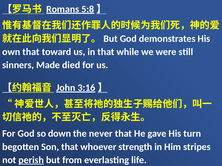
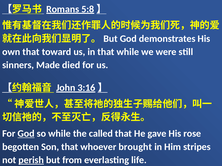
God underline: none -> present (26, 134)
so down: down -> while (60, 134)
never: never -> called (101, 134)
turn: turn -> rose (192, 134)
strength: strength -> brought (135, 147)
